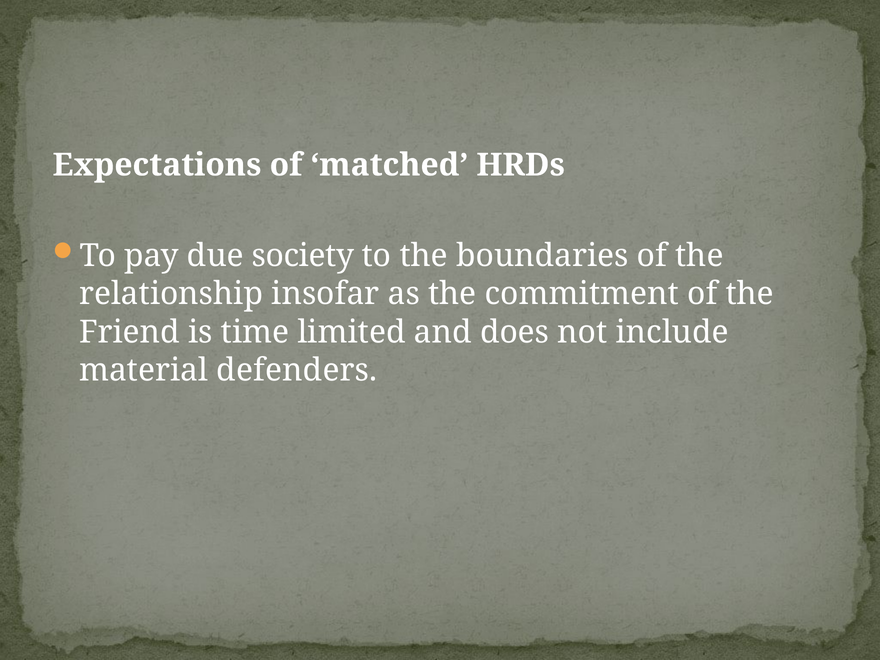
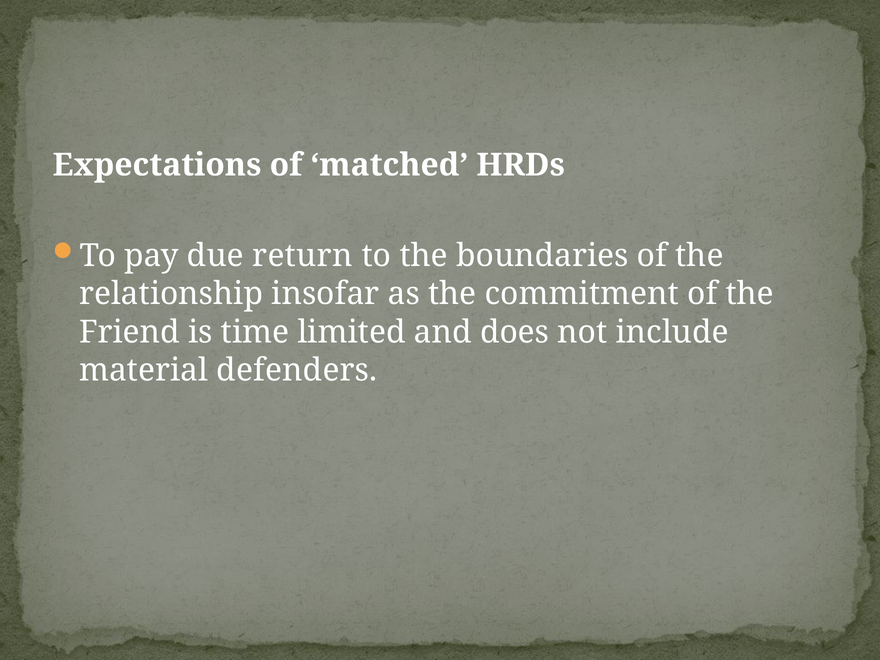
society: society -> return (303, 256)
